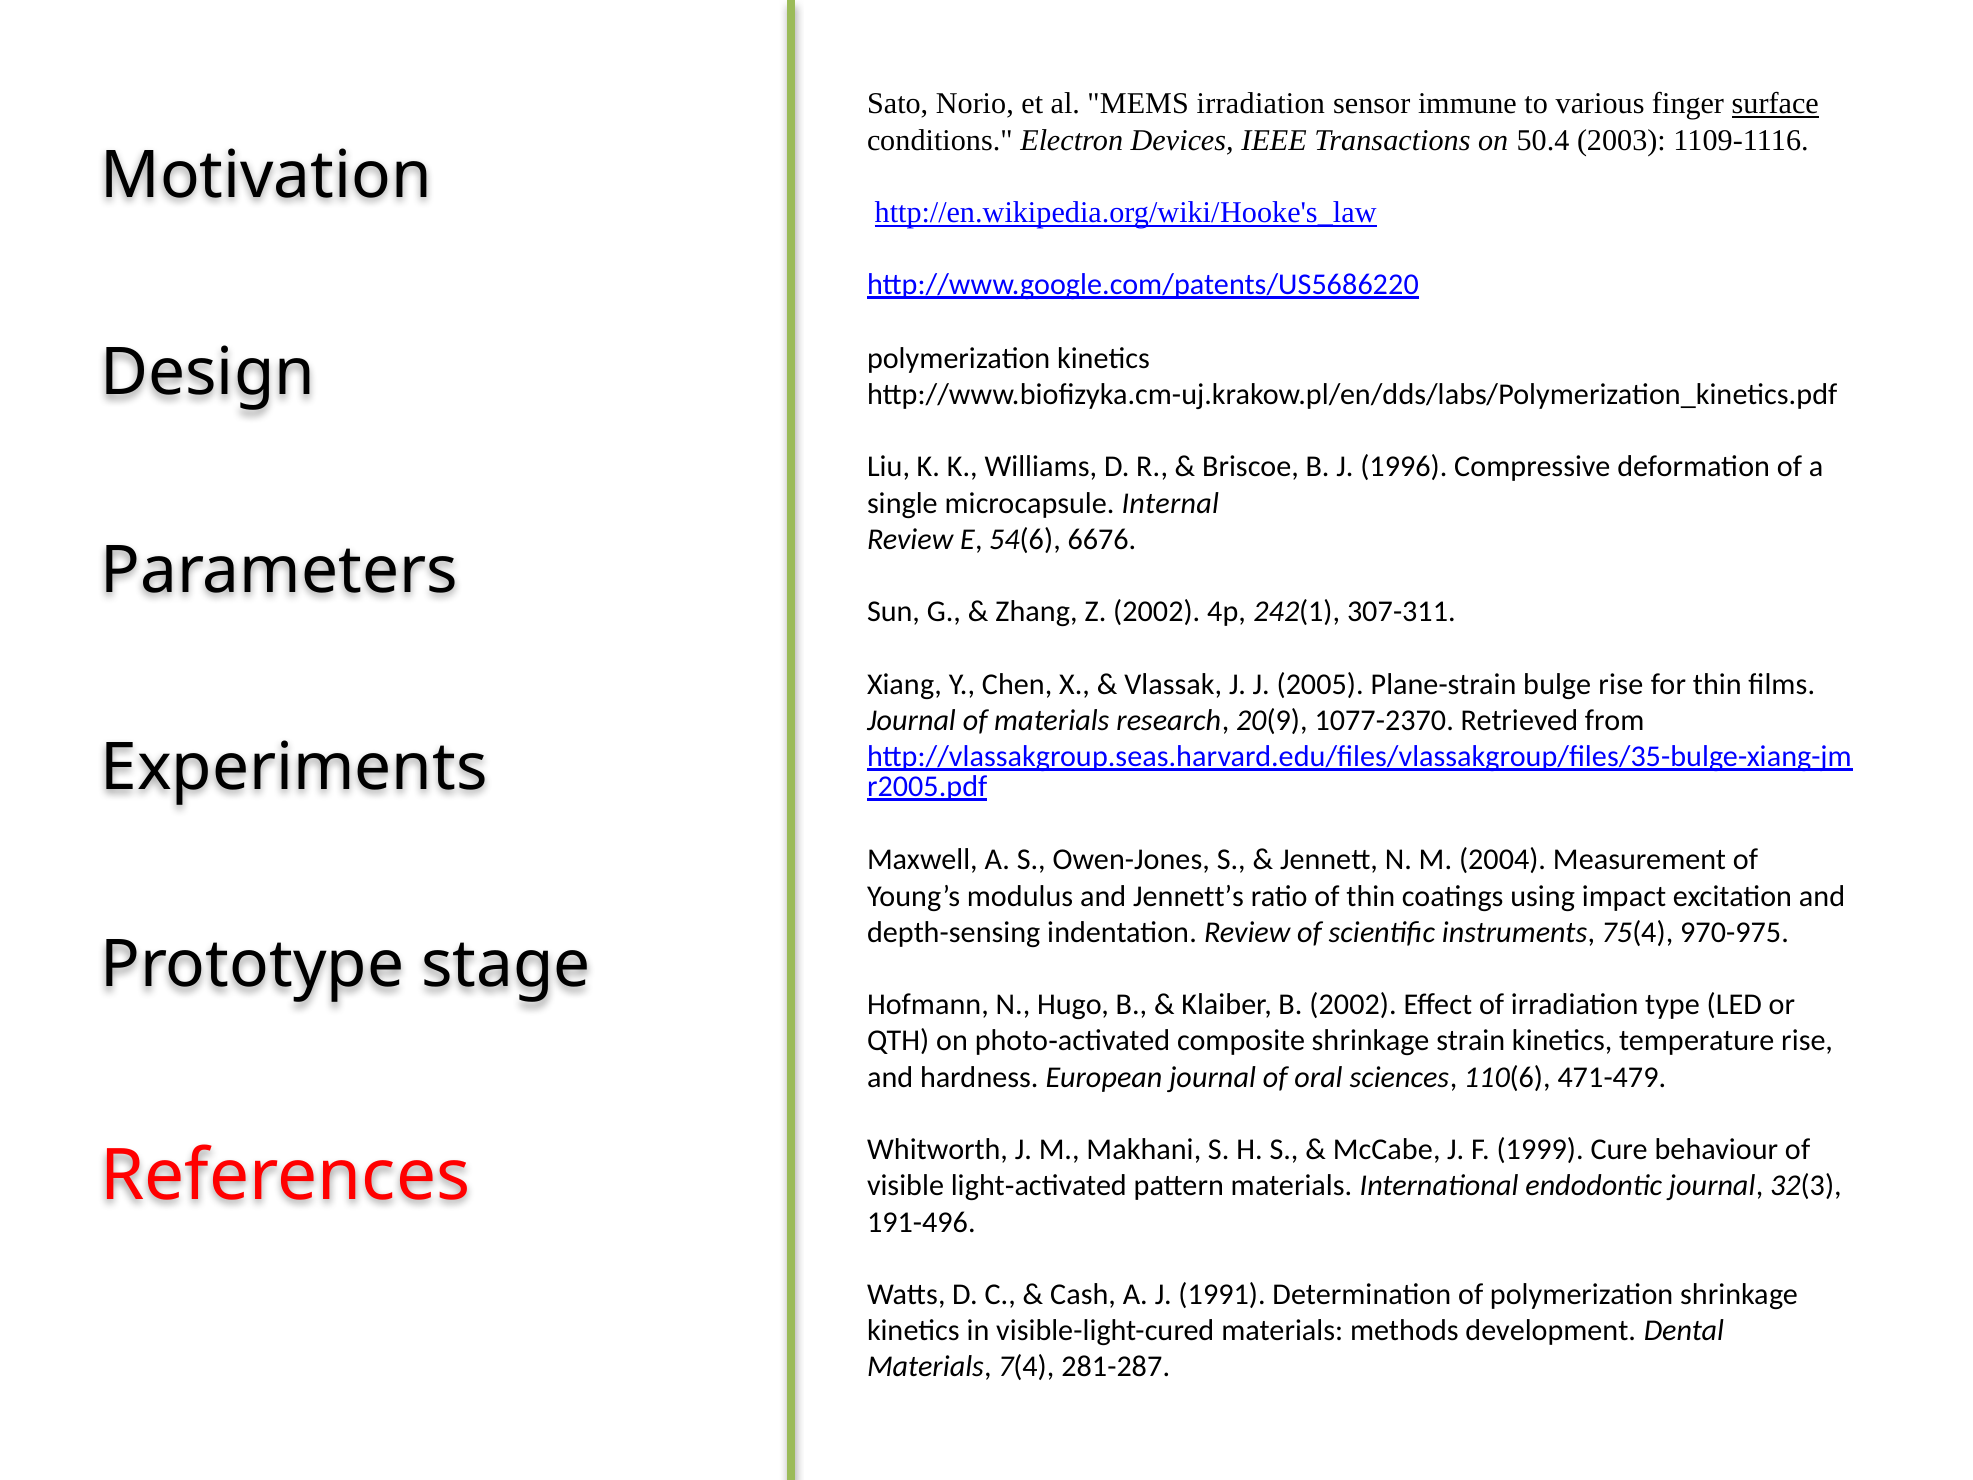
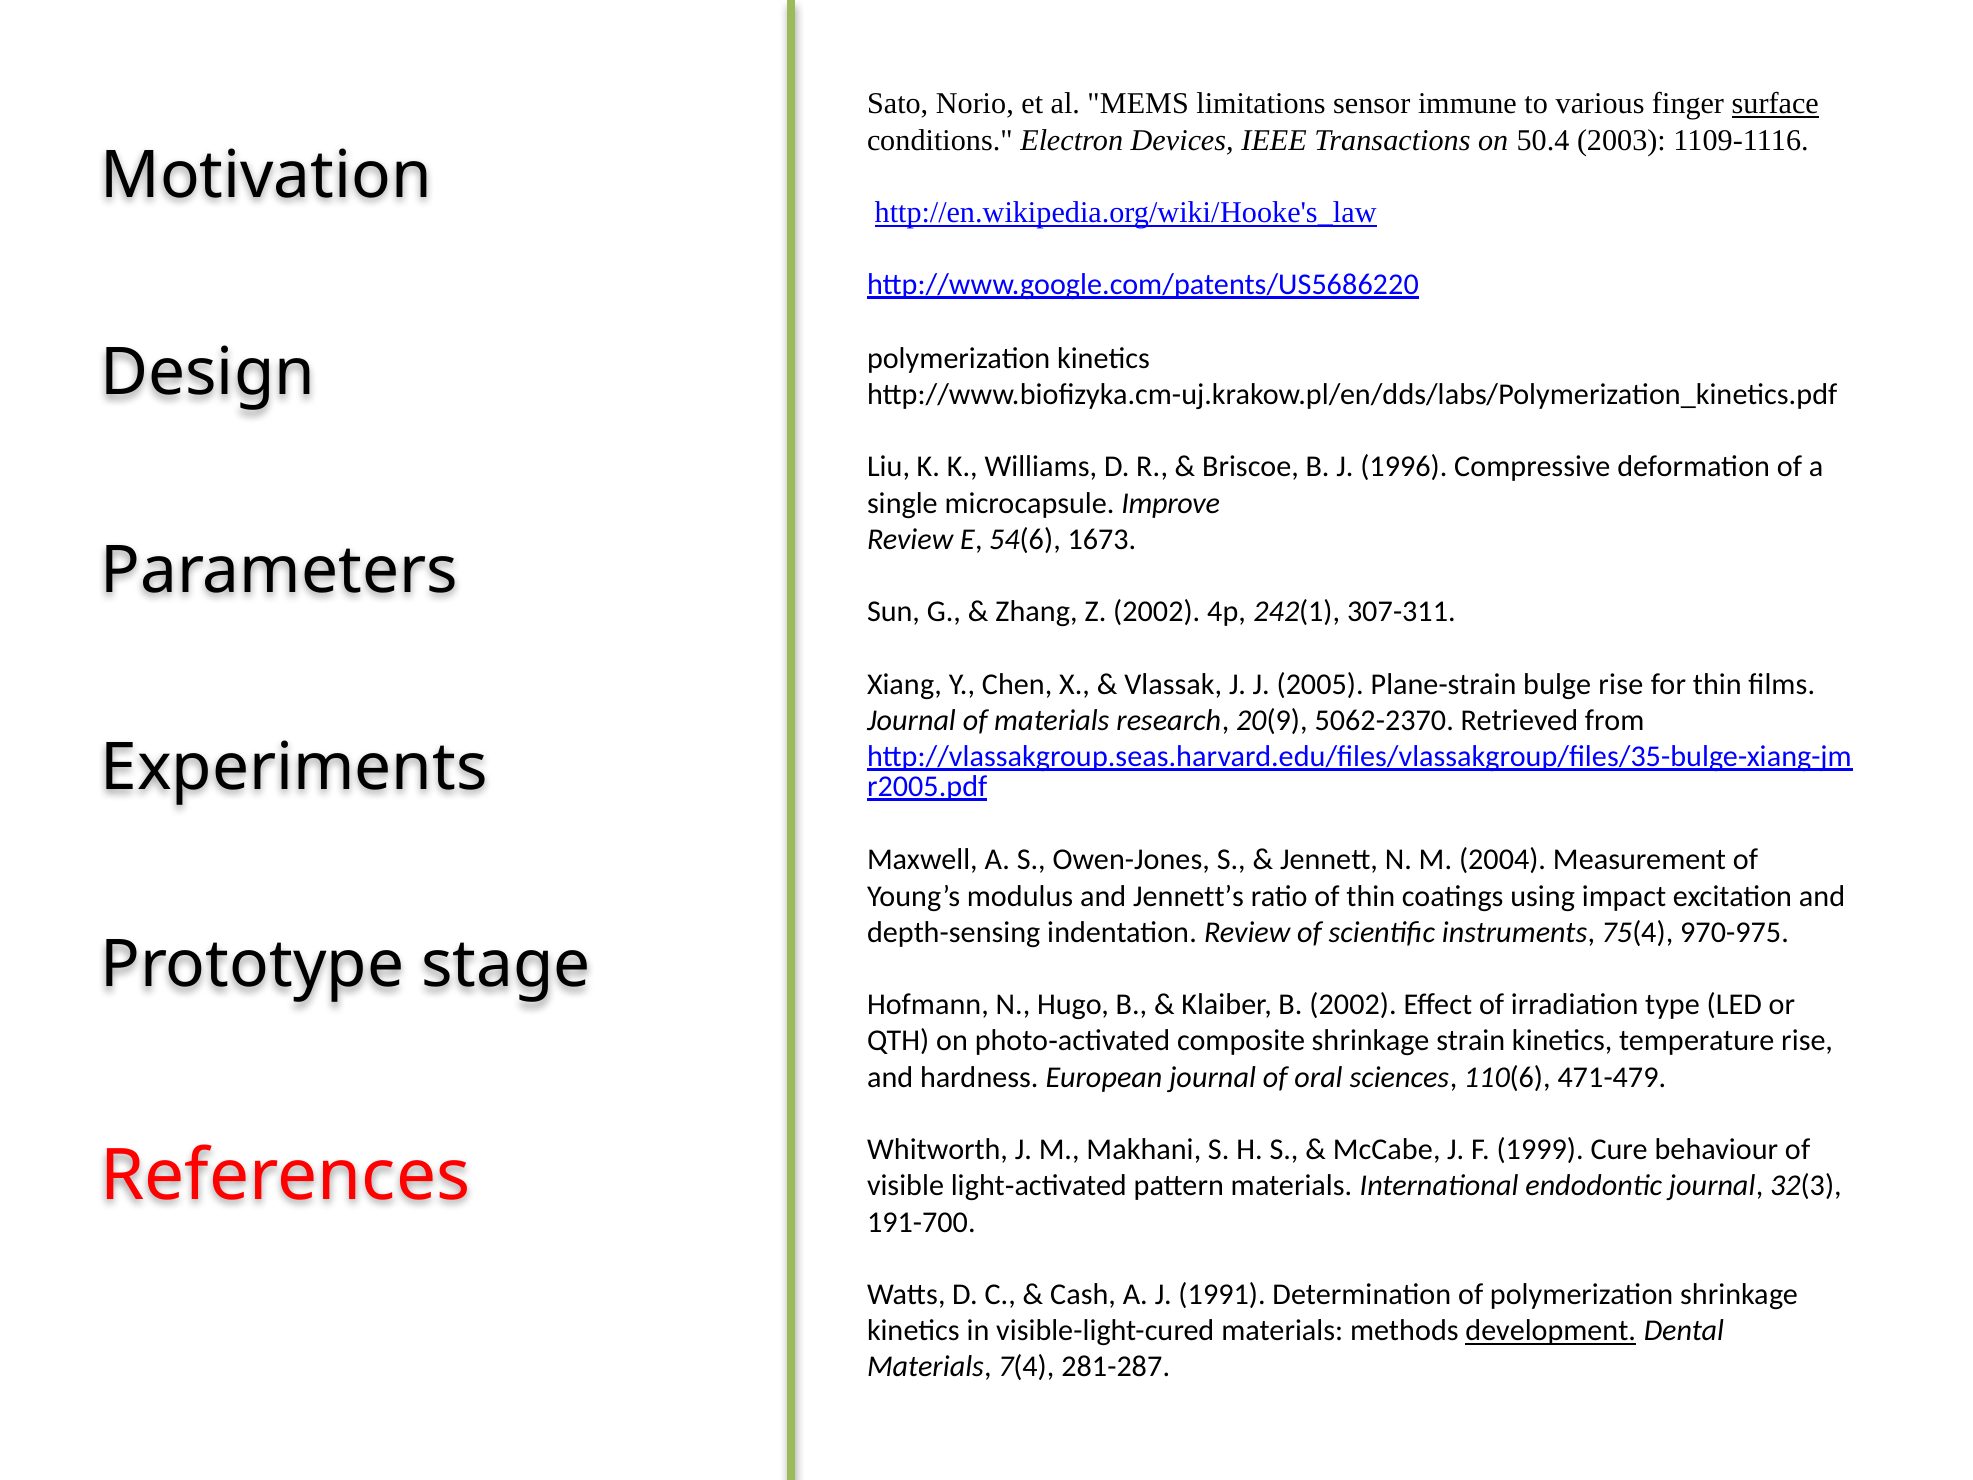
MEMS irradiation: irradiation -> limitations (1261, 104)
Internal: Internal -> Improve (1171, 503)
6676: 6676 -> 1673 (1102, 539)
1077-2370: 1077-2370 -> 5062-2370 (1384, 720)
191-496: 191-496 -> 191-700 (921, 1222)
development underline: none -> present (1551, 1330)
